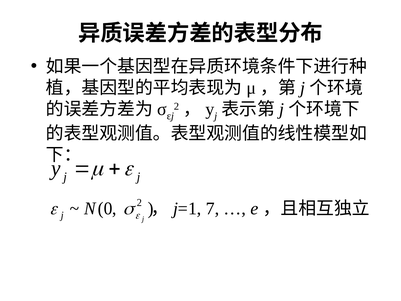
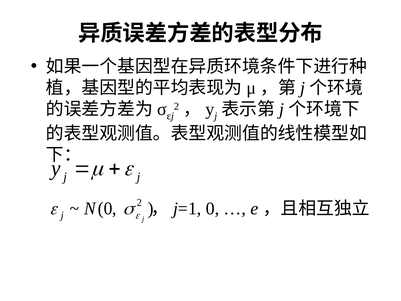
7: 7 -> 0 (213, 208)
